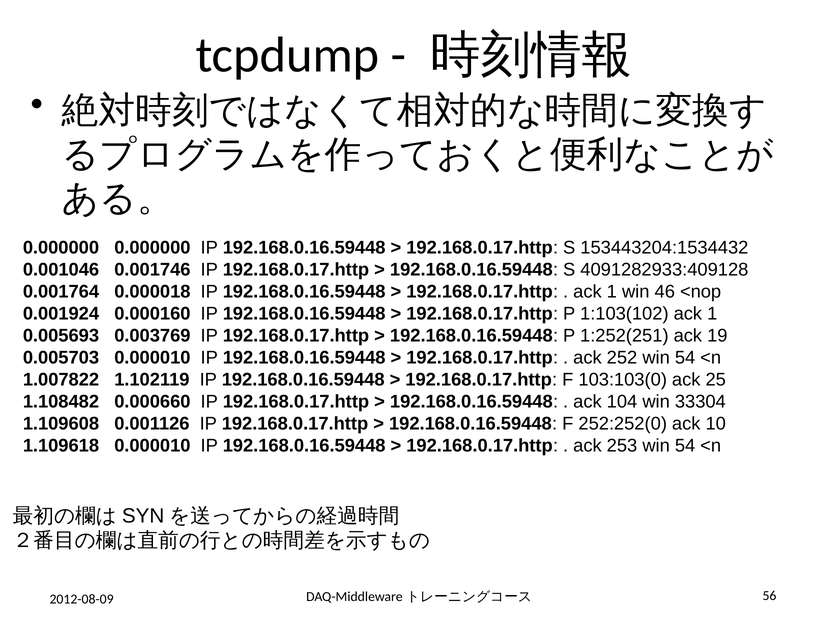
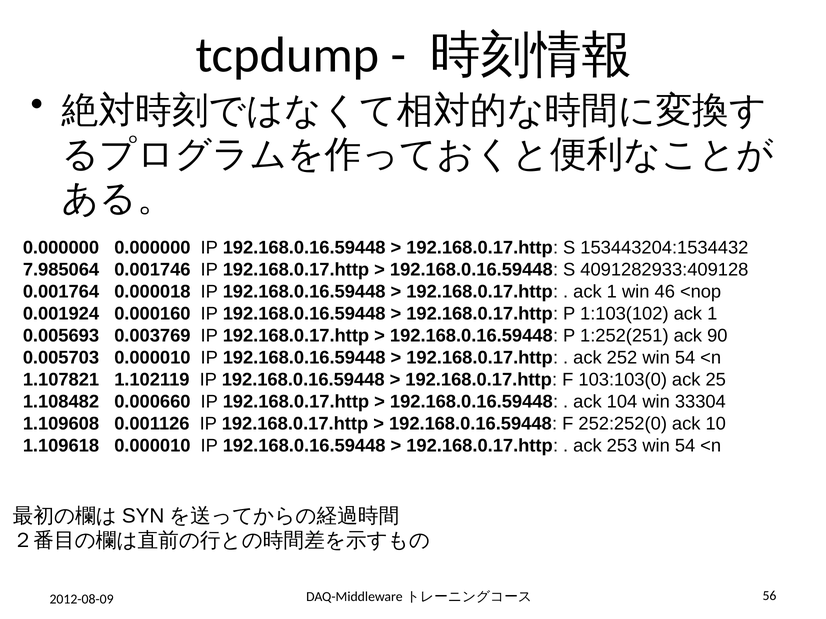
0.001046: 0.001046 -> 7.985064 (61, 270)
19: 19 -> 90 (717, 336)
1.007822: 1.007822 -> 1.107821 (61, 380)
